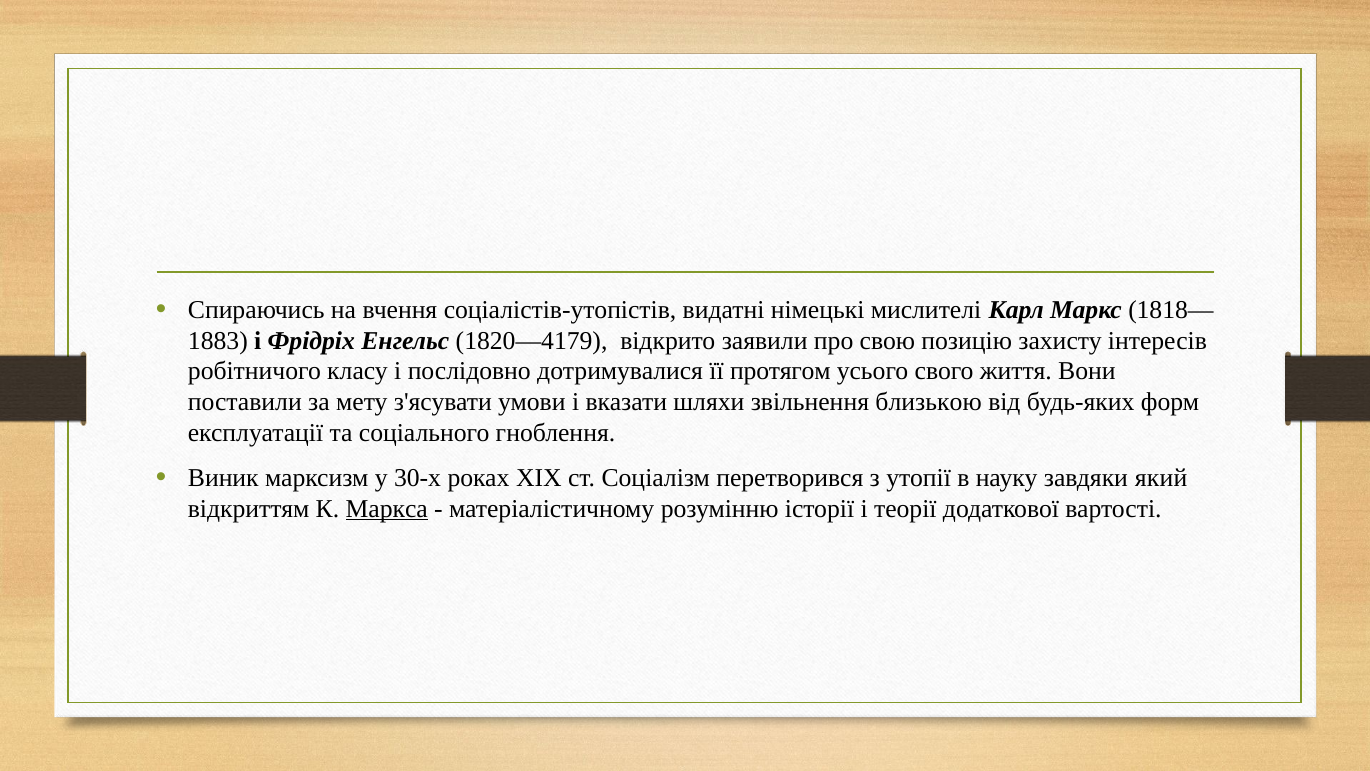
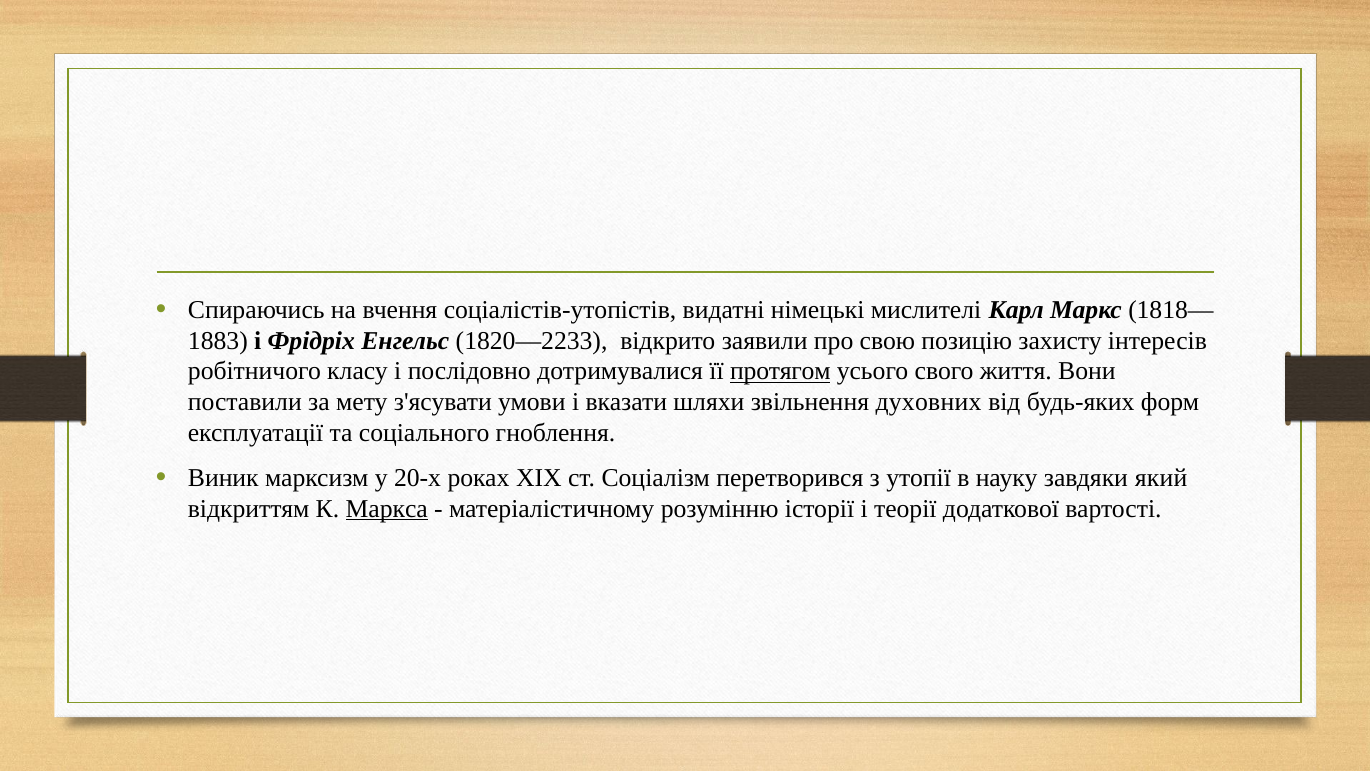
1820—4179: 1820—4179 -> 1820—2233 (532, 341)
протягом underline: none -> present (780, 371)
близькою: близькою -> духовних (928, 402)
30-х: 30-х -> 20-х (418, 478)
